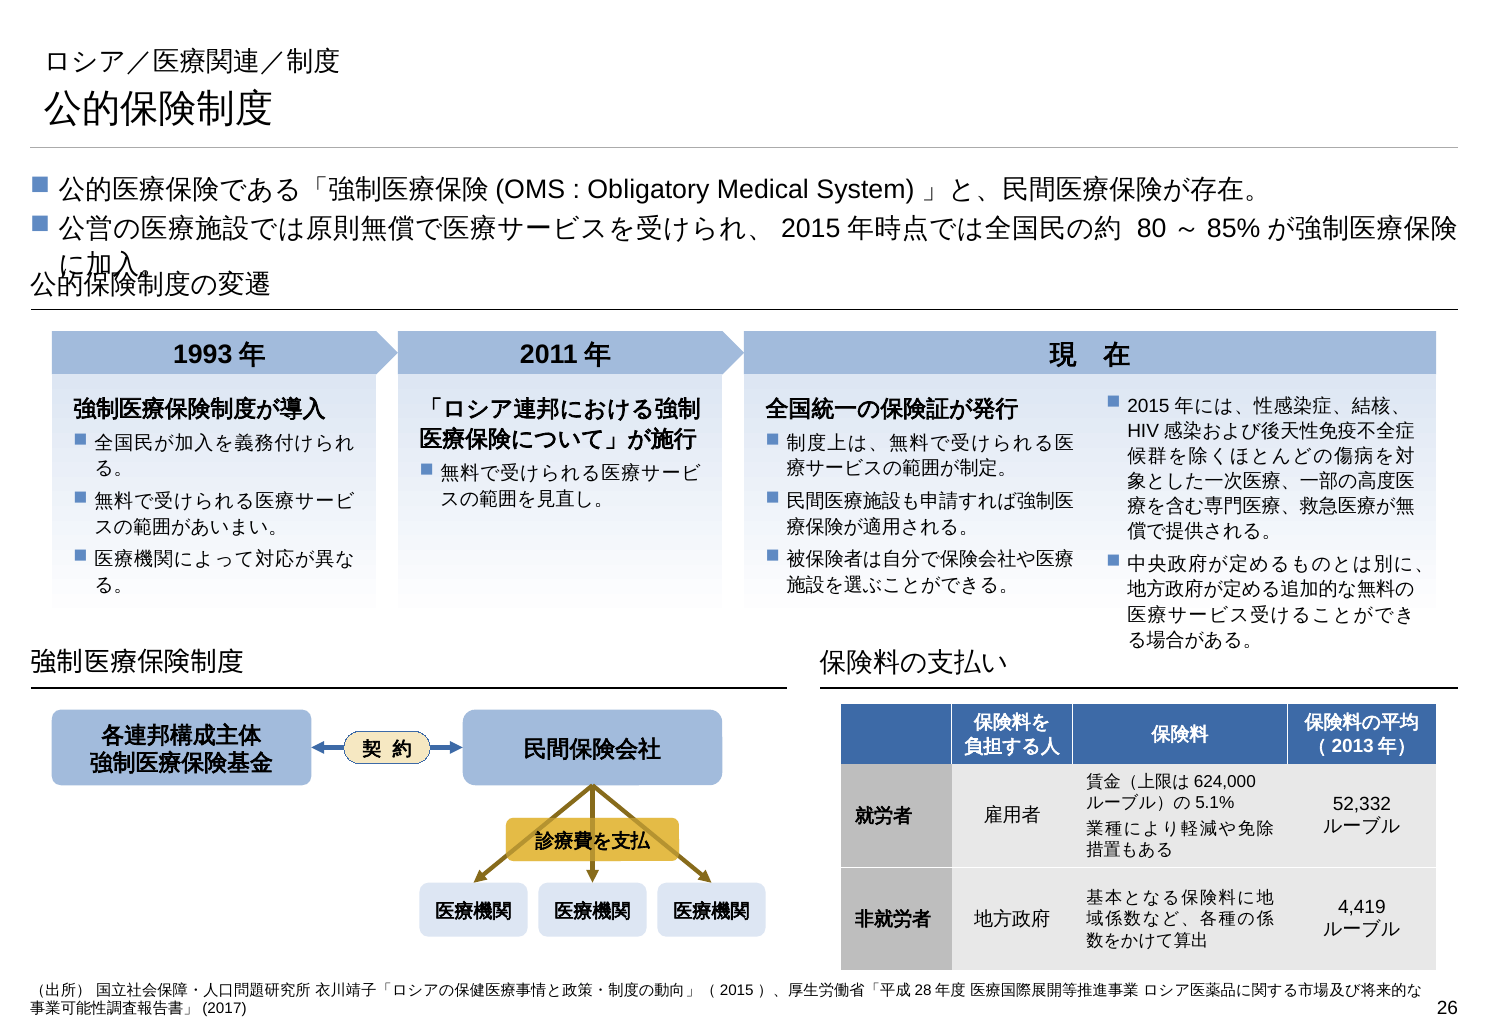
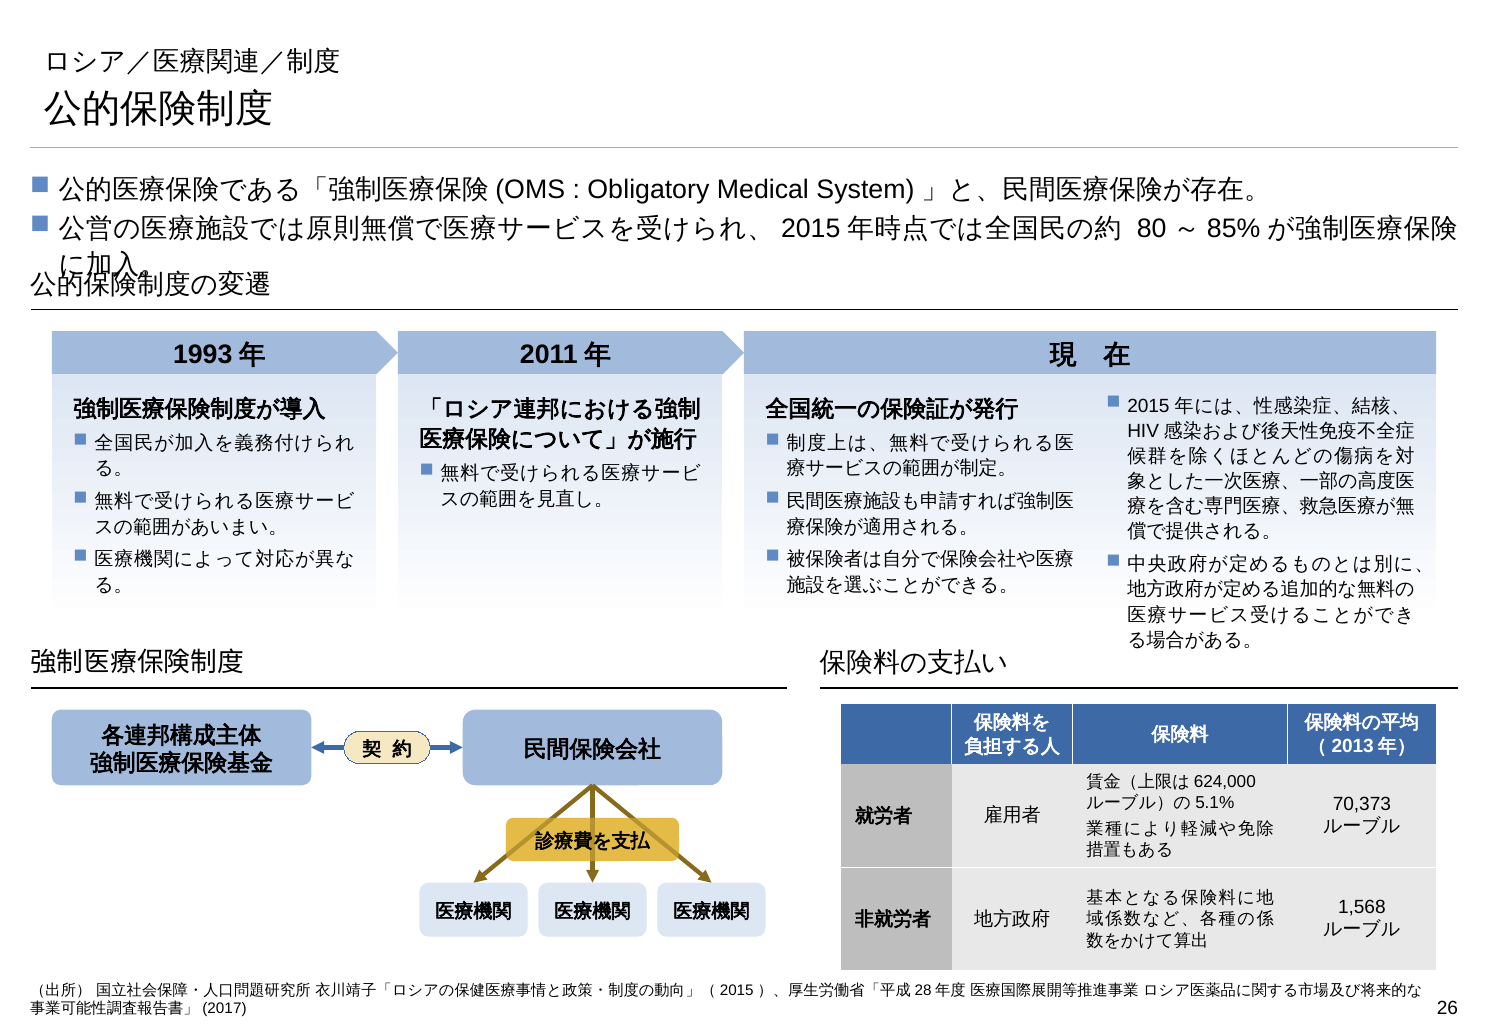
52,332: 52,332 -> 70,373 (1362, 804)
4,419: 4,419 -> 1,568 (1362, 907)
